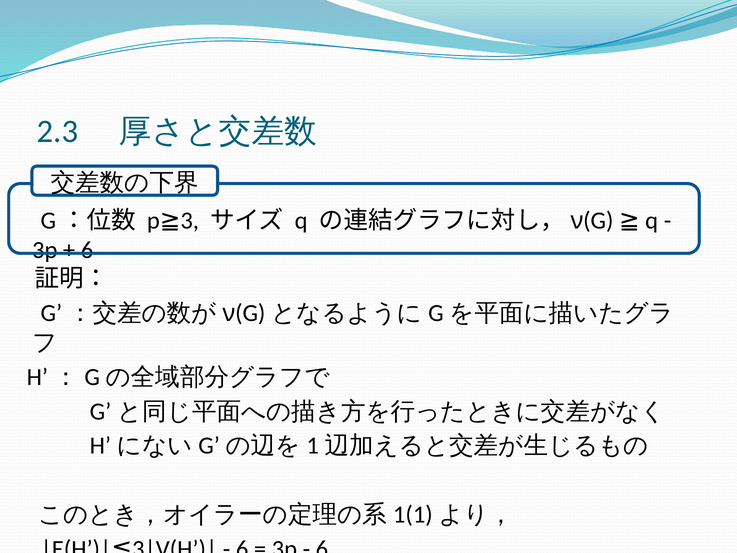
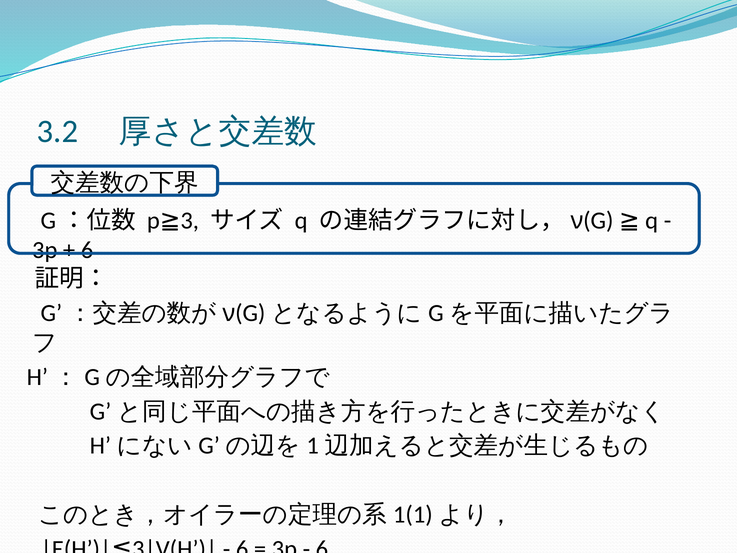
2.3: 2.3 -> 3.2 (58, 132)
